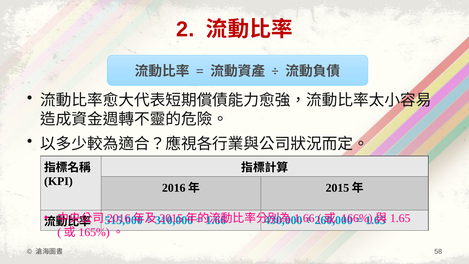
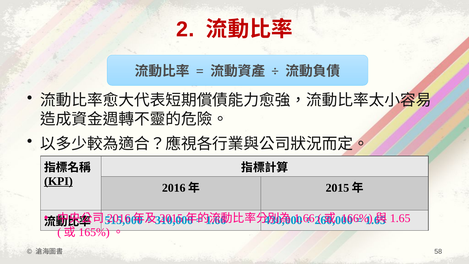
KPI underline: none -> present (58, 181)
